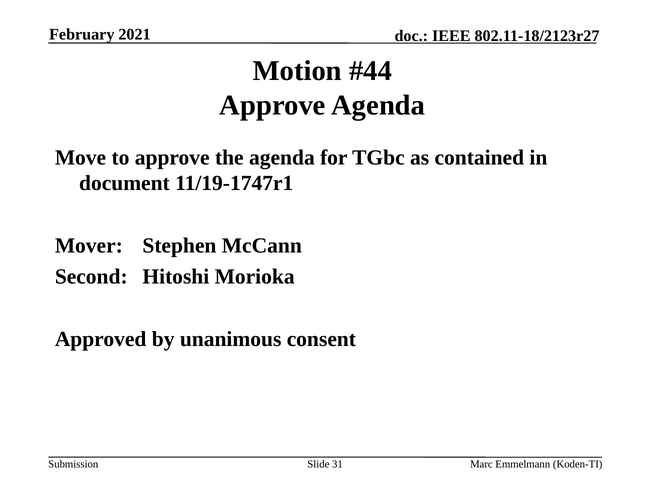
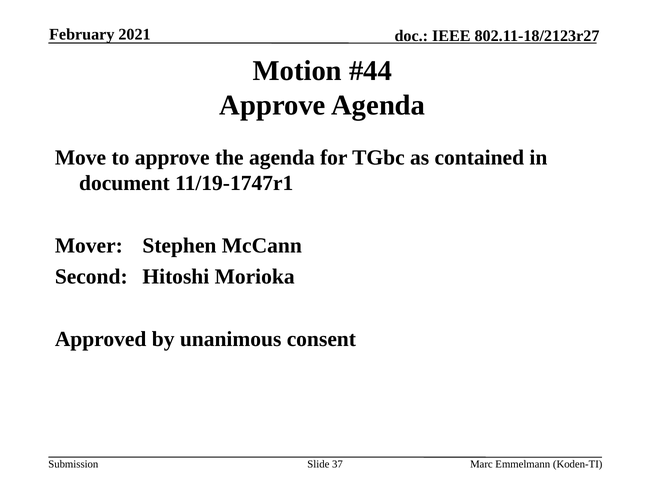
31: 31 -> 37 (337, 464)
